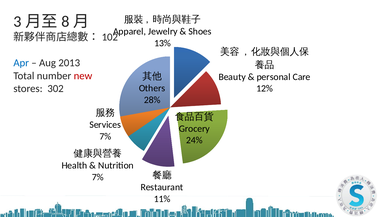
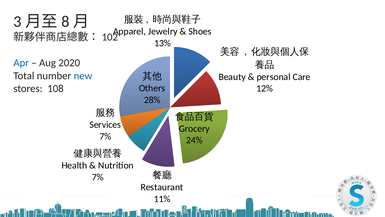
2013: 2013 -> 2020 (69, 63)
new colour: red -> blue (83, 76)
302: 302 -> 108 (56, 88)
